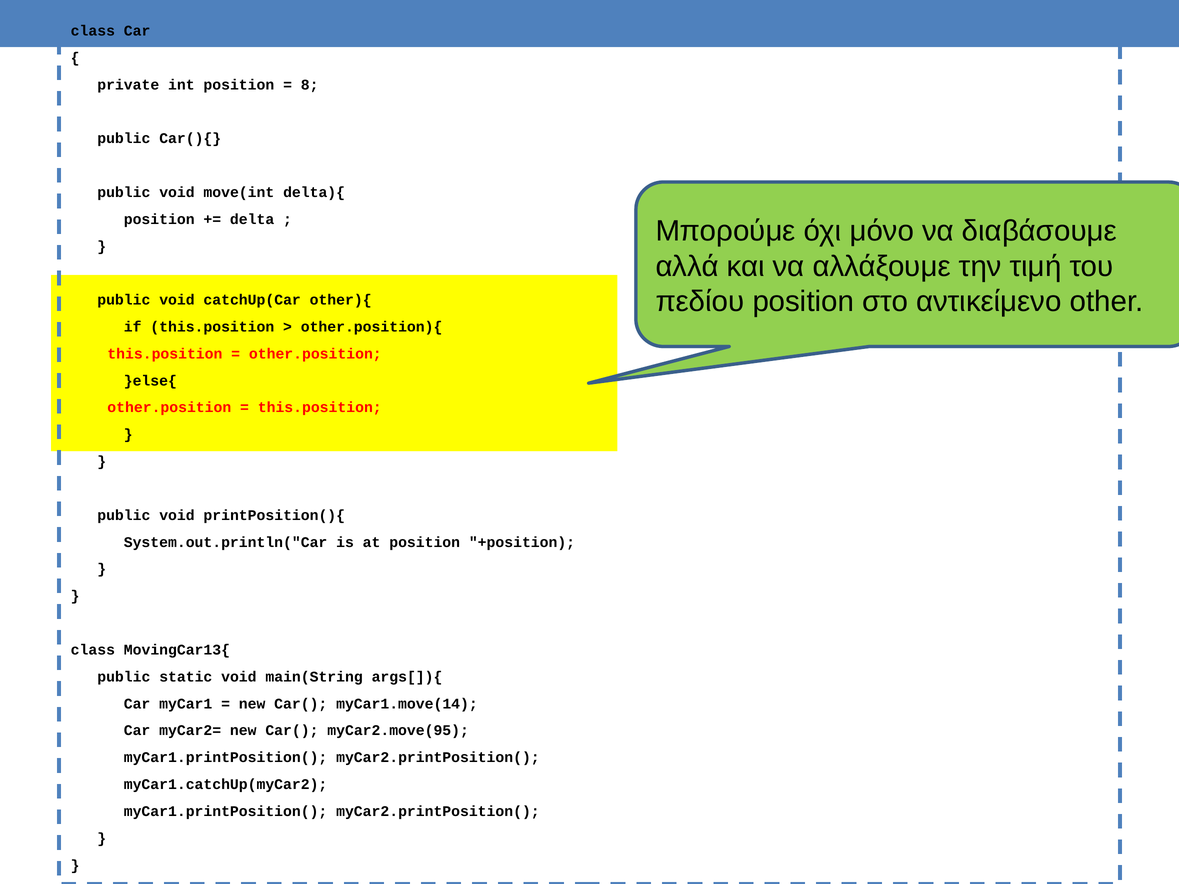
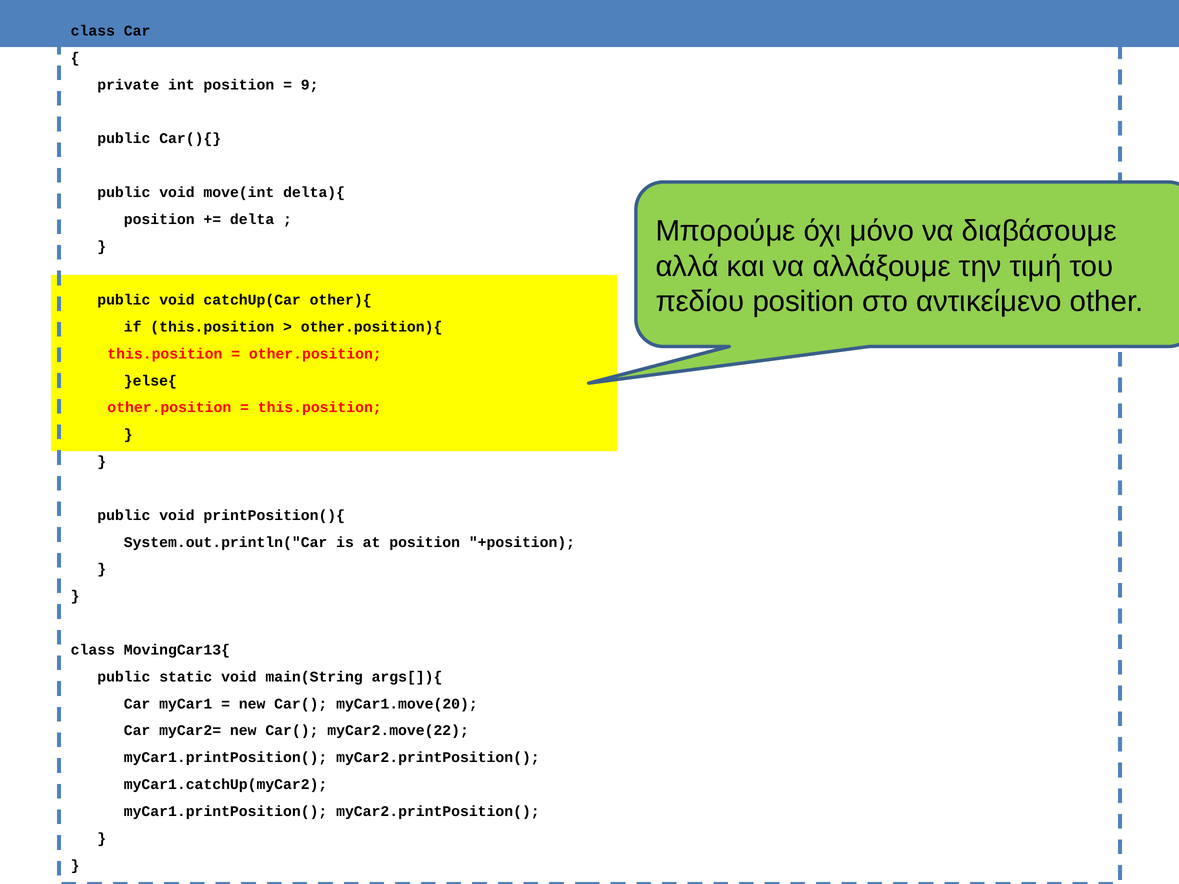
8: 8 -> 9 (310, 85)
myCar1.move(14: myCar1.move(14 -> myCar1.move(20 (407, 704)
myCar2.move(95: myCar2.move(95 -> myCar2.move(22 (398, 731)
